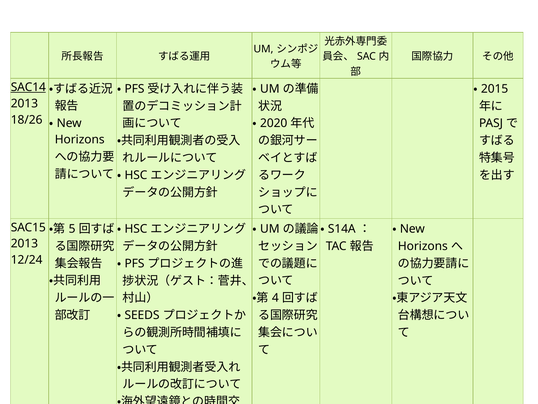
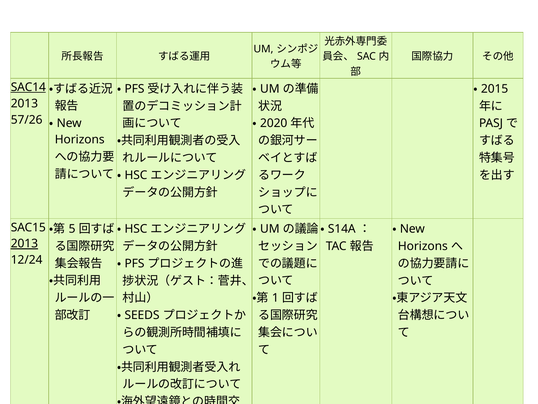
18/26: 18/26 -> 57/26 (27, 120)
2013 underline: none -> present (24, 243)
4: 4 -> 1 (275, 298)
